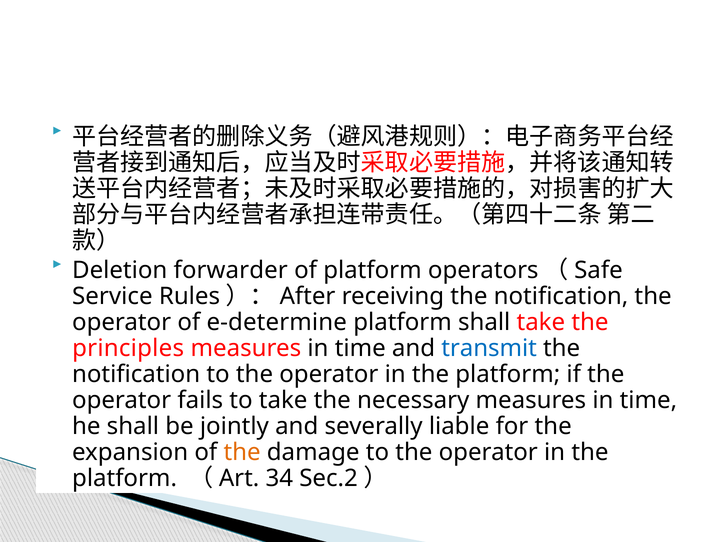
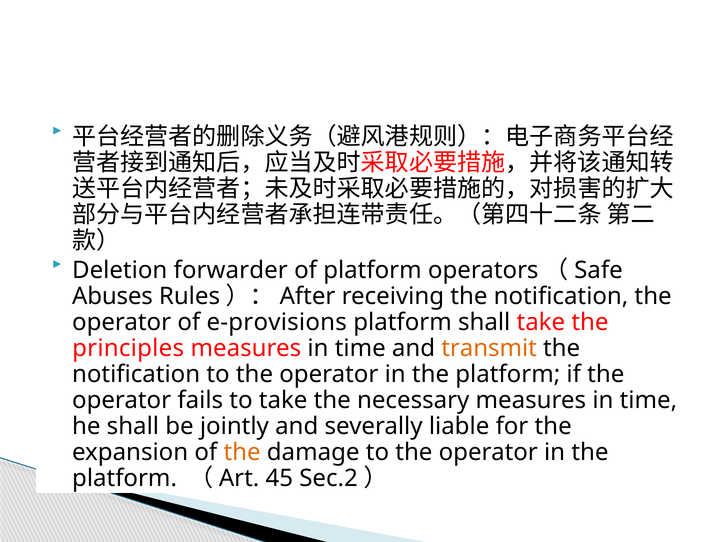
Service: Service -> Abuses (112, 296)
e-determine: e-determine -> e-provisions (277, 322)
transmit colour: blue -> orange (489, 348)
34: 34 -> 45 (279, 478)
